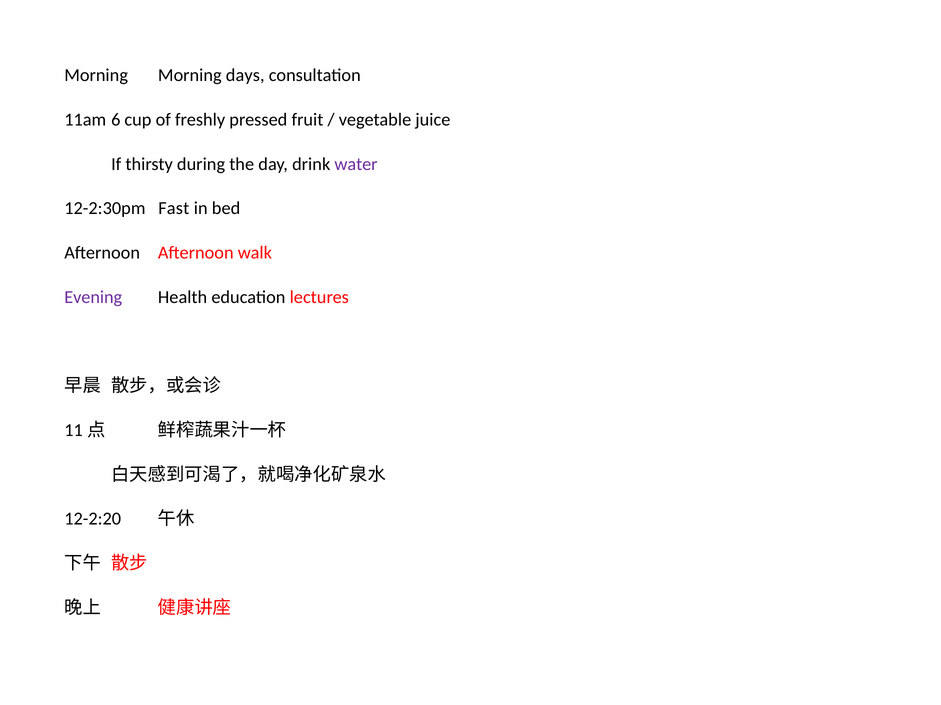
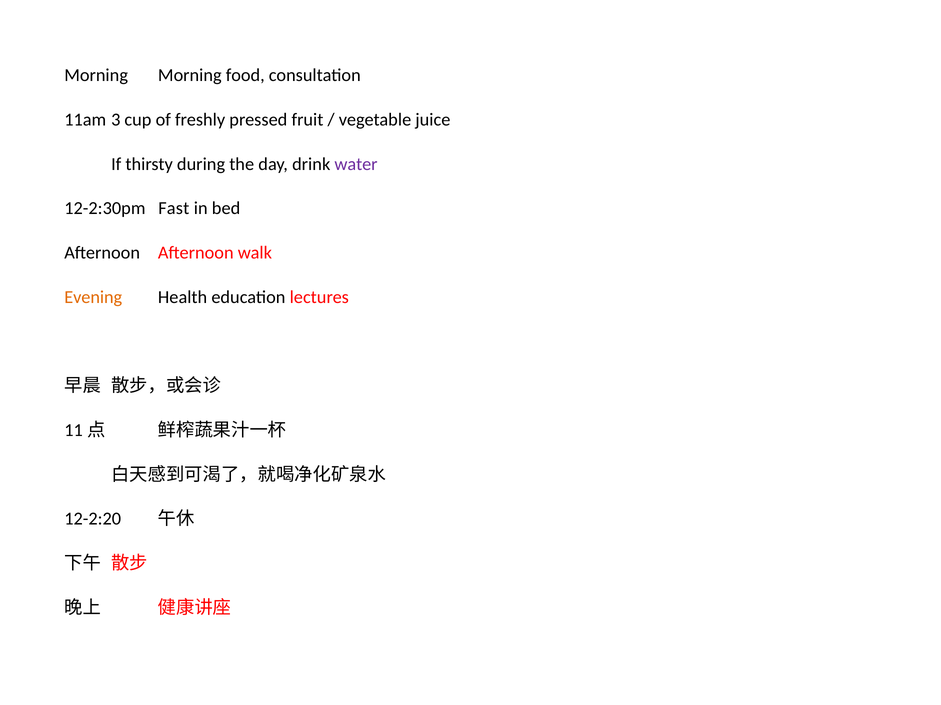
days: days -> food (245, 75)
6: 6 -> 3 (116, 120)
Evening colour: purple -> orange (93, 297)
